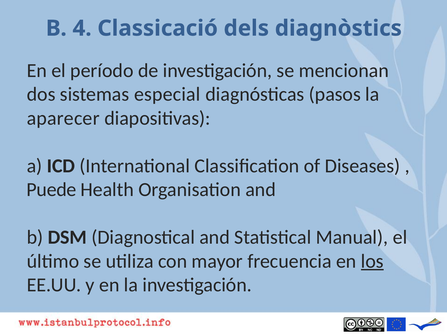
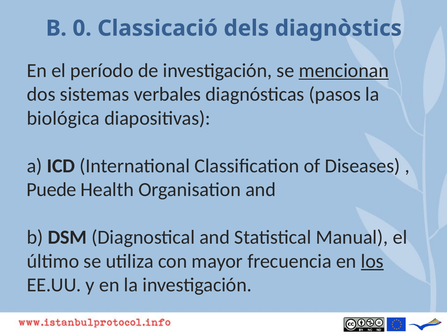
4: 4 -> 0 (82, 28)
mencionan underline: none -> present (344, 71)
especial: especial -> verbales (167, 94)
aparecer: aparecer -> biológica (63, 118)
